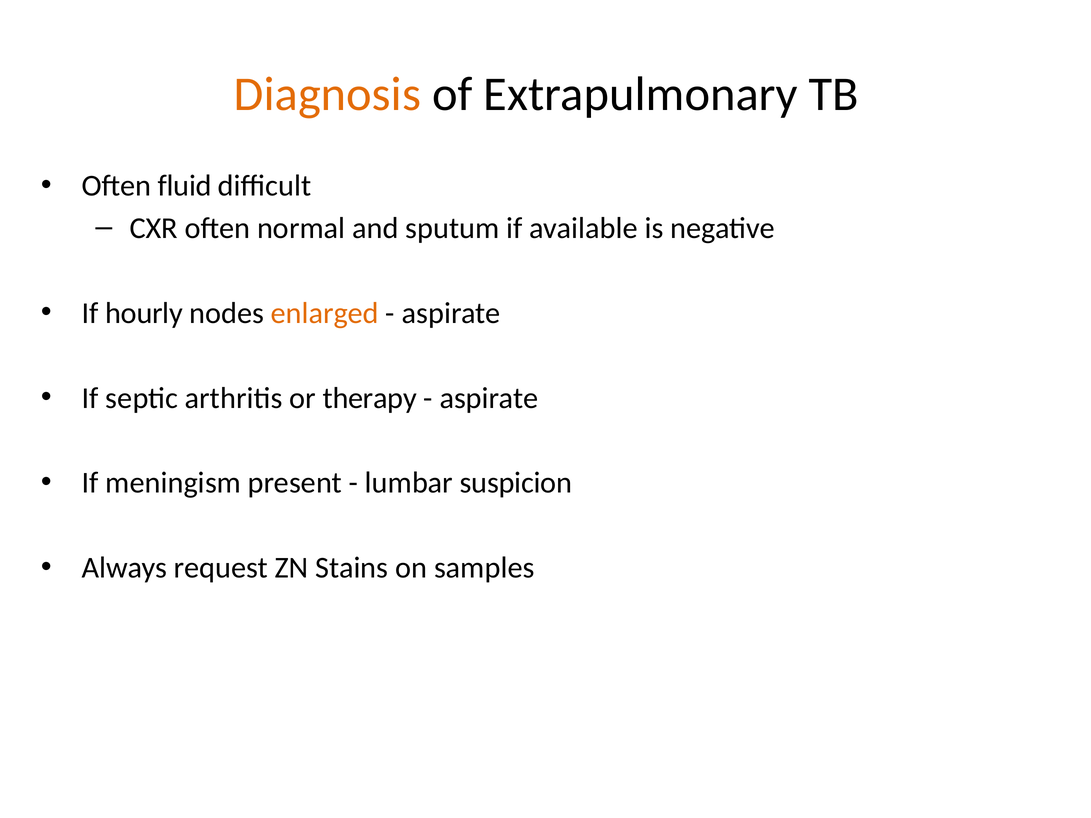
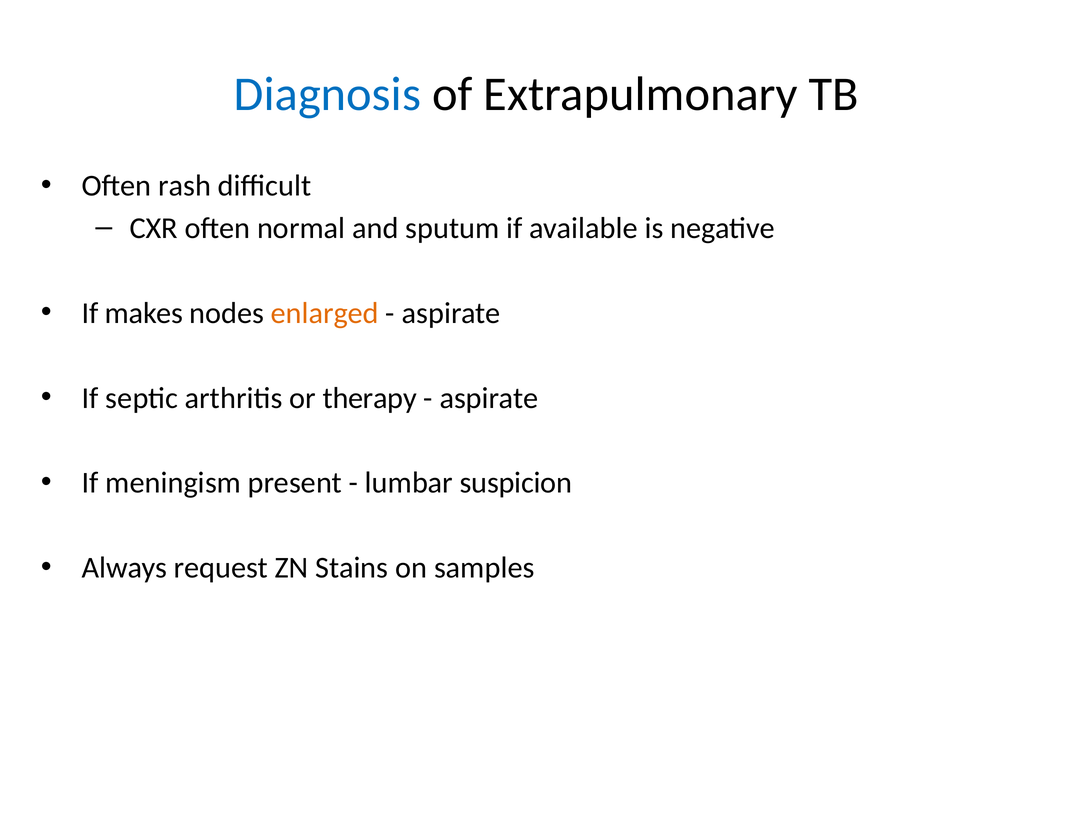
Diagnosis colour: orange -> blue (328, 94)
fluid: fluid -> rash (185, 186)
hourly: hourly -> makes (144, 313)
